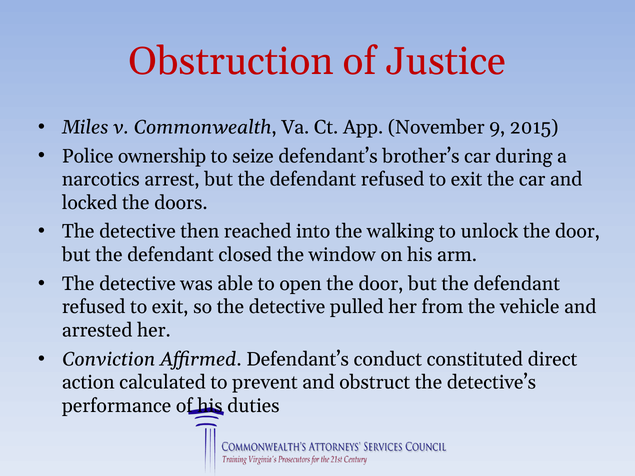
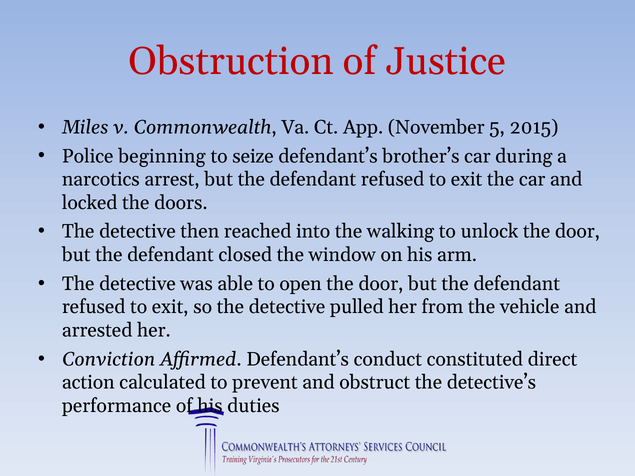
9: 9 -> 5 (497, 127)
ownership: ownership -> beginning (162, 156)
